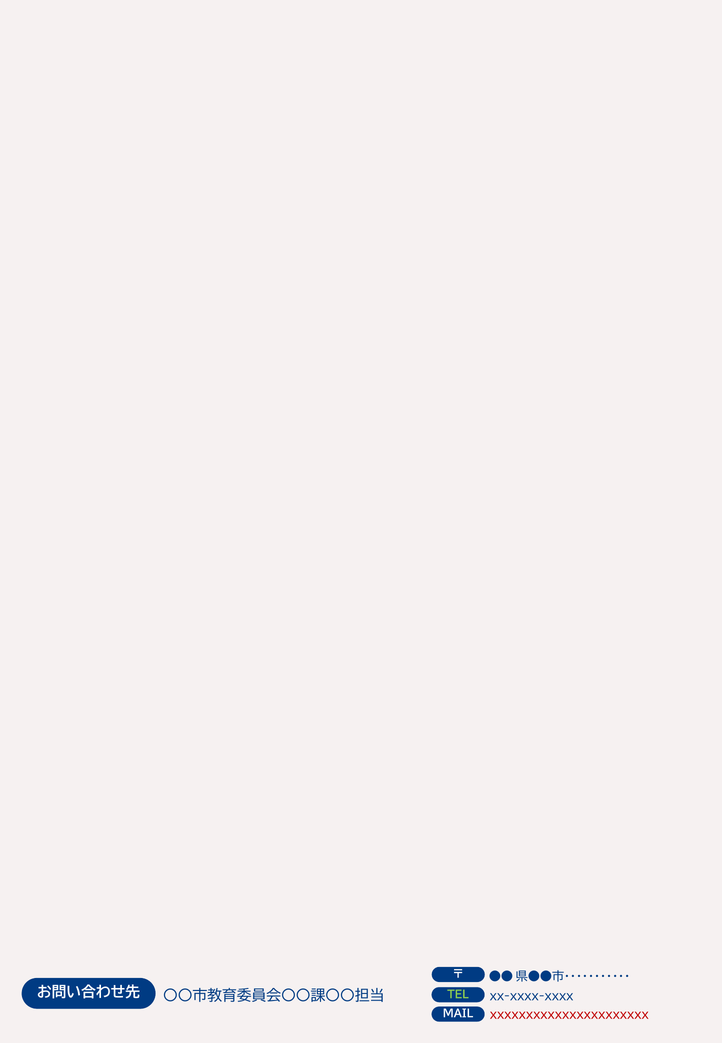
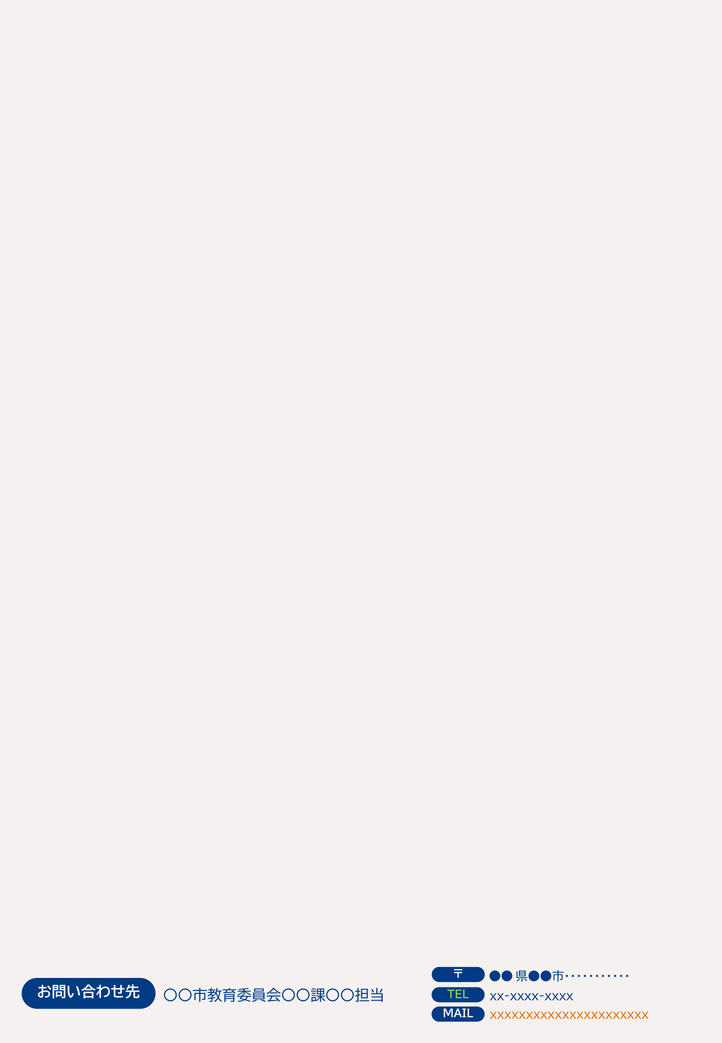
xxxxxxxxxxxxxxxxxxxxxx colour: red -> orange (569, 1015)
